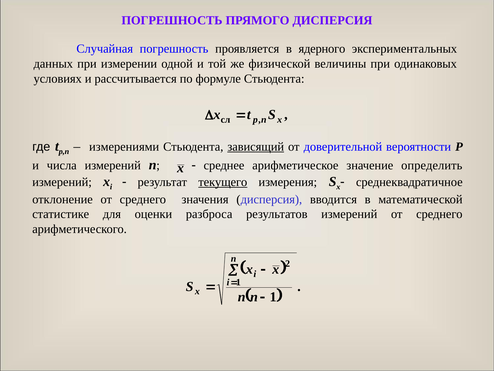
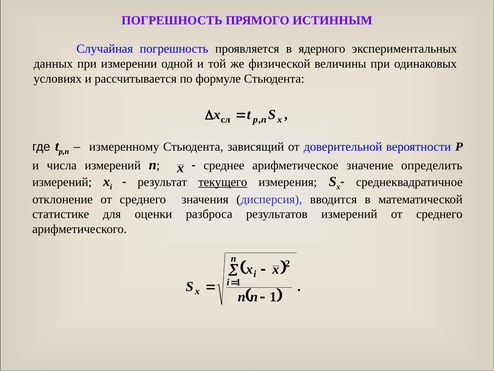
ПРЯМОГО ДИСПЕРСИЯ: ДИСПЕРСИЯ -> ИСТИННЫМ (332, 20)
измерениями: измерениями -> измеренному (124, 146)
зависящий underline: present -> none (256, 146)
